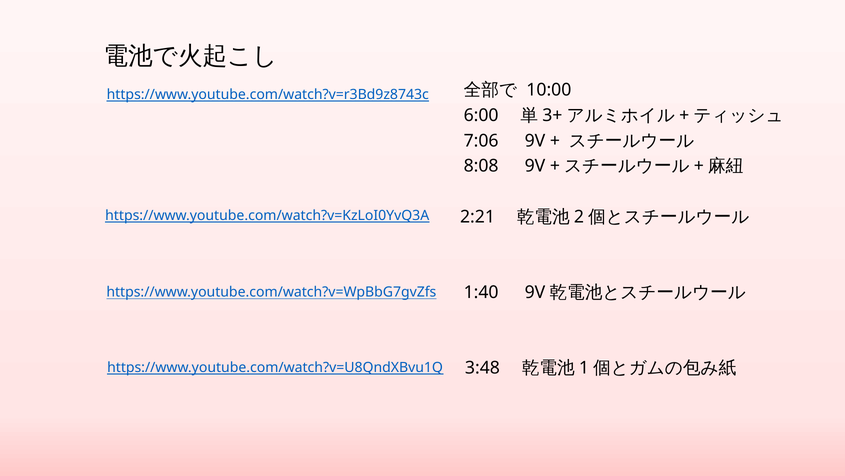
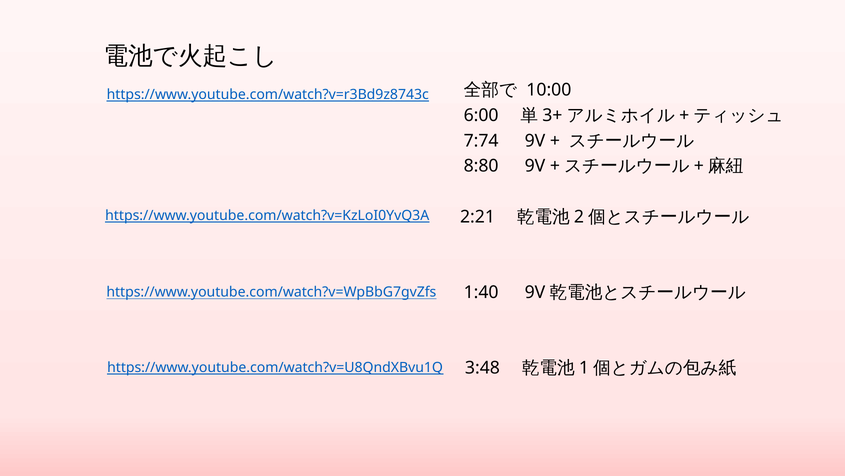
7:06: 7:06 -> 7:74 (481, 141)
8:08: 8:08 -> 8:80 (481, 166)
